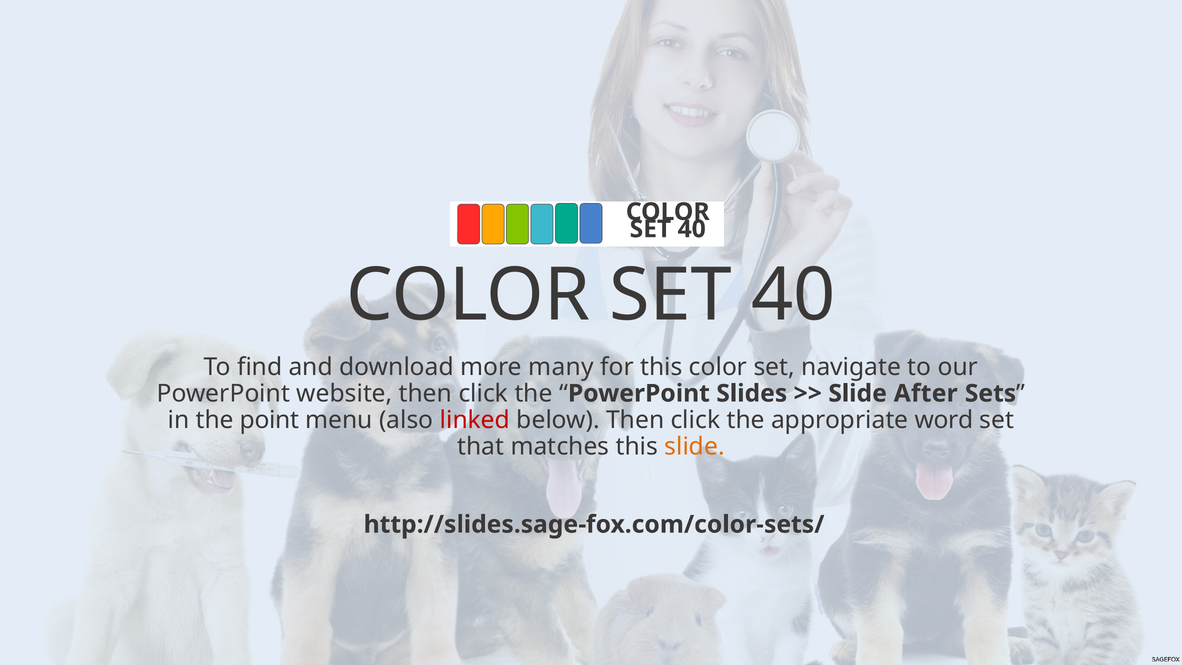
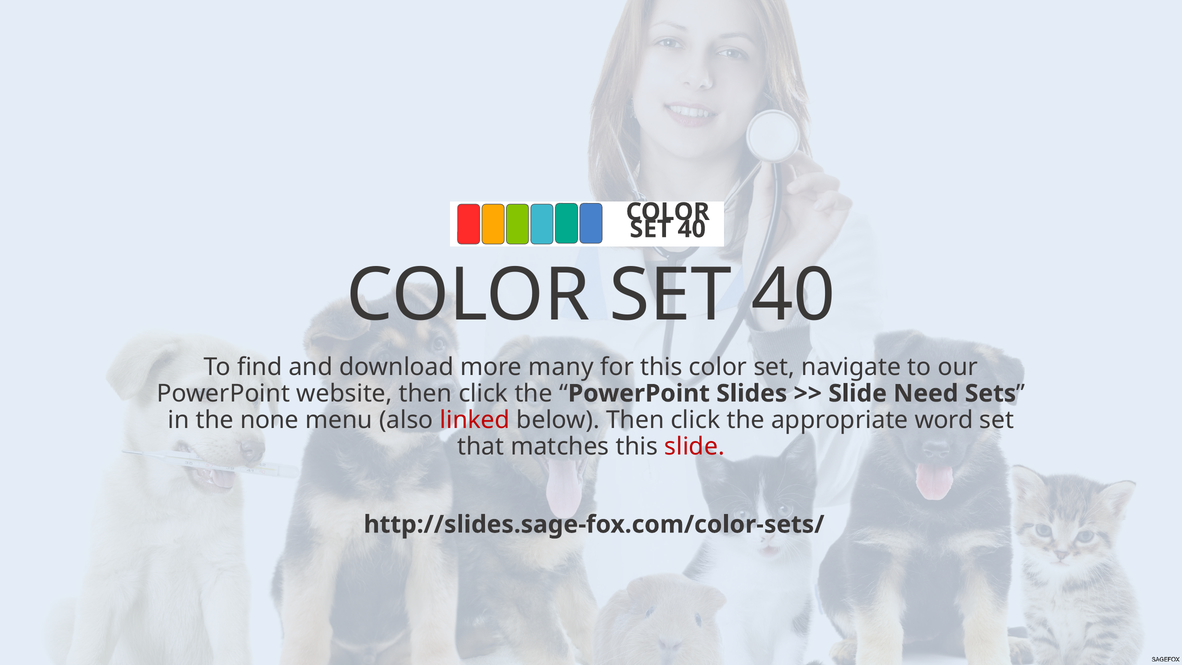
After: After -> Need (926, 393)
point: point -> none (270, 420)
slide colour: orange -> red (694, 447)
